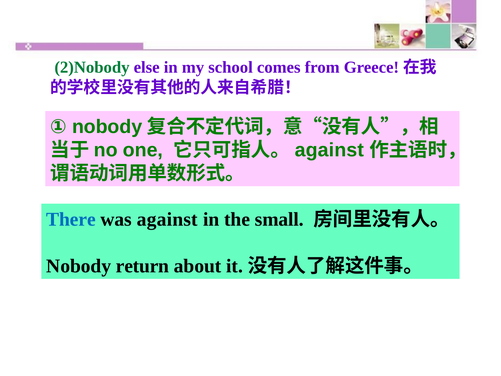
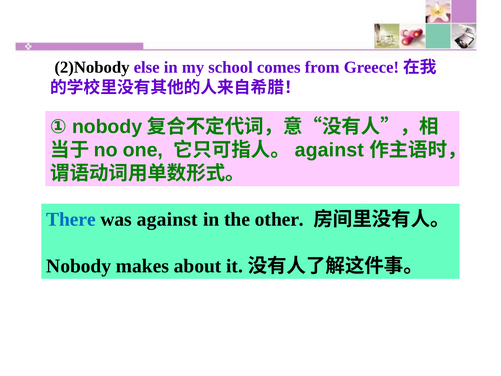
2)Nobody colour: green -> black (92, 67)
small: small -> other (279, 219)
return: return -> makes (142, 266)
